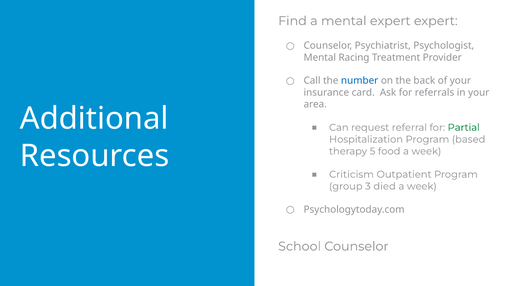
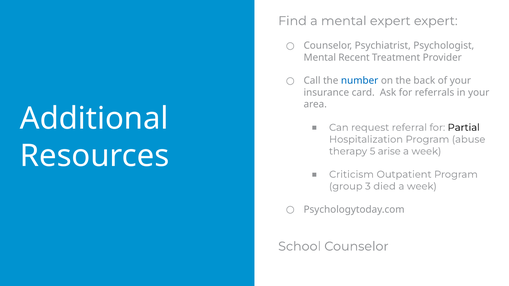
Racing: Racing -> Recent (354, 58)
Partial colour: green -> black (464, 128)
based: based -> abuse (469, 140)
food: food -> arise (389, 151)
